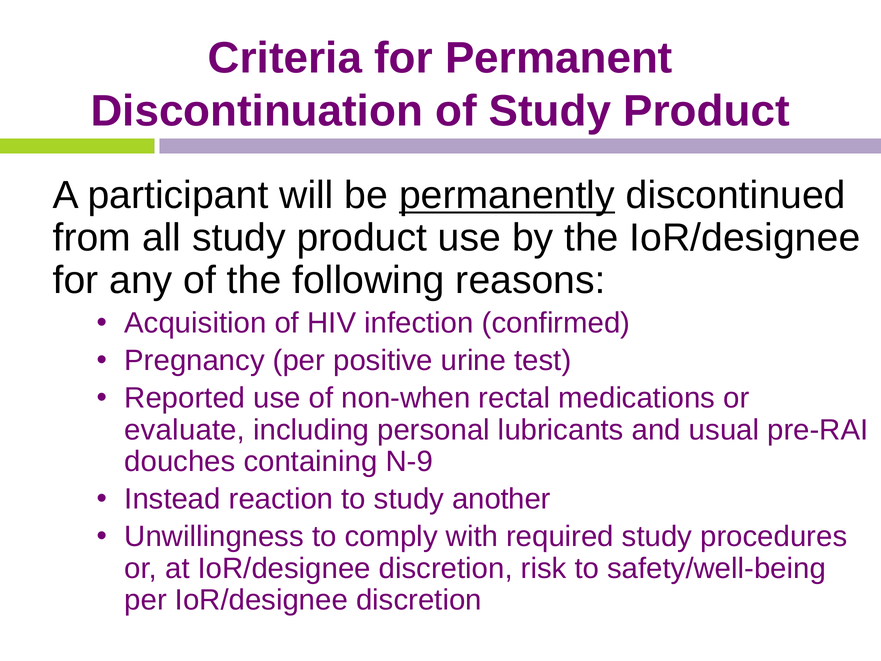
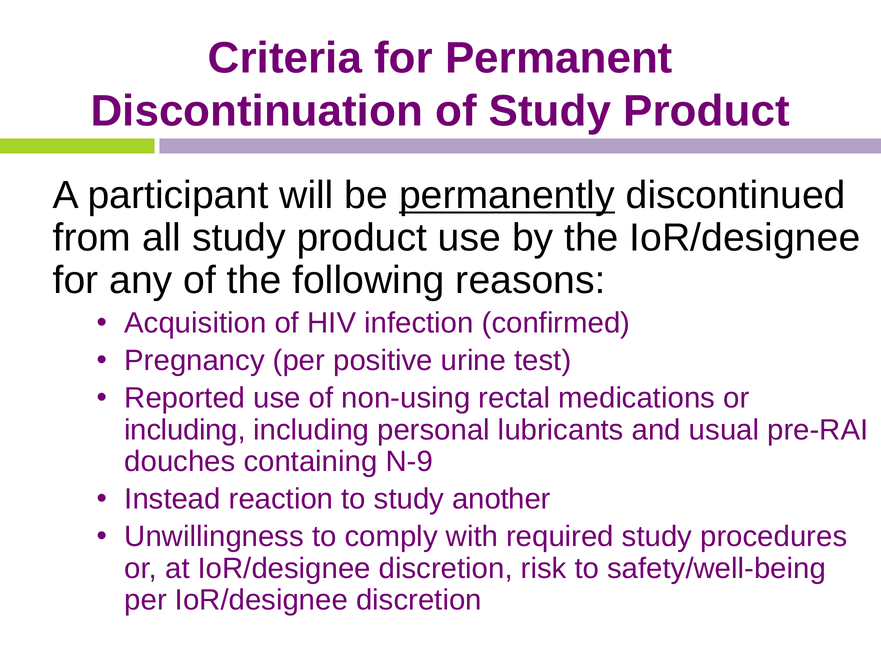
non-when: non-when -> non-using (406, 398)
evaluate: evaluate -> including (185, 430)
